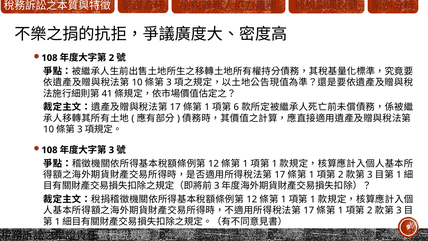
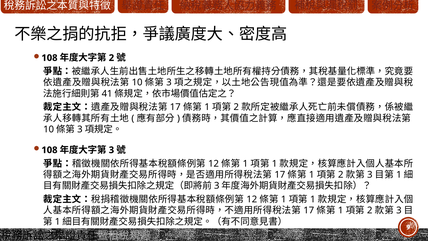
6: 6 -> 2 (236, 107)
